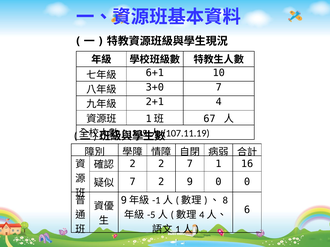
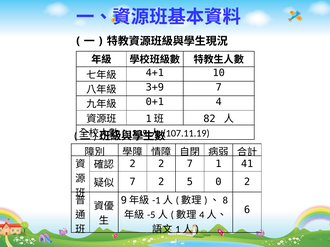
6+1: 6+1 -> 4+1 (155, 73)
3+0: 3+0 -> 3+9 (155, 87)
2+1: 2+1 -> 0+1 (155, 102)
67: 67 -> 82 (209, 119)
16: 16 -> 41 (247, 164)
9: 9 -> 5 (190, 182)
0 0: 0 -> 2 (247, 182)
